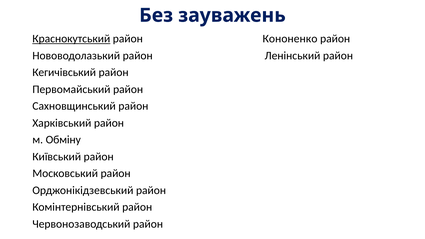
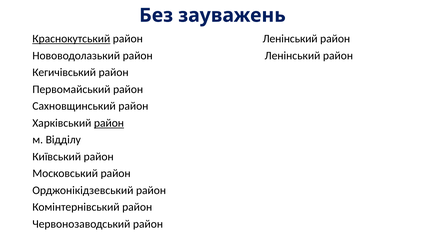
Кононенко: Кононенко -> Ленінський (290, 39)
район underline: none -> present (109, 123)
Обміну: Обміну -> Відділу (63, 140)
